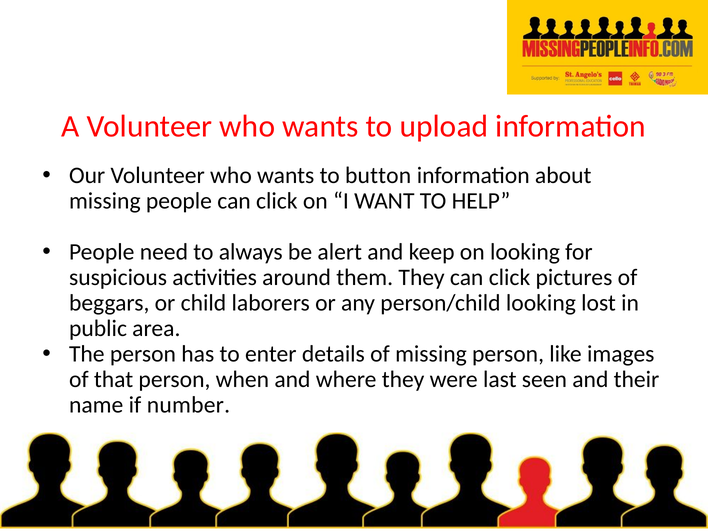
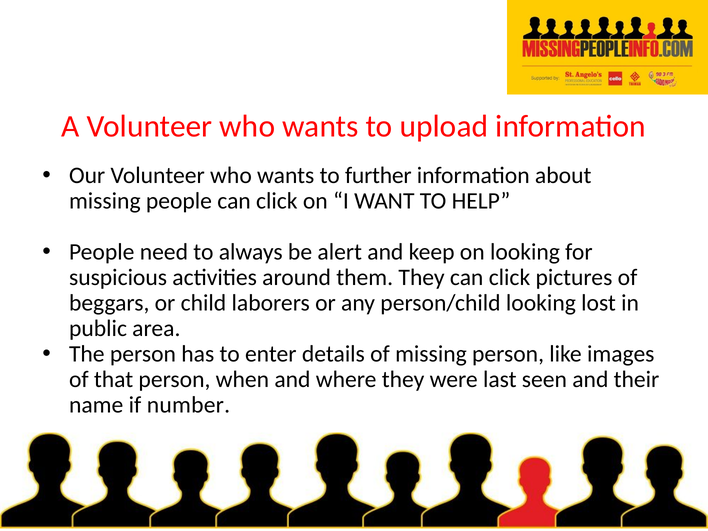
button: button -> further (378, 175)
